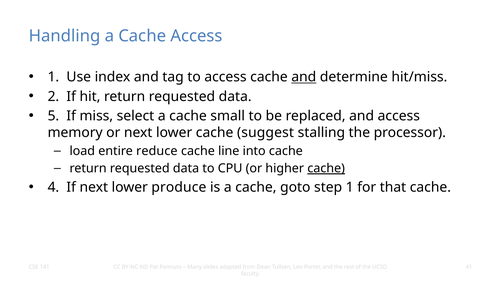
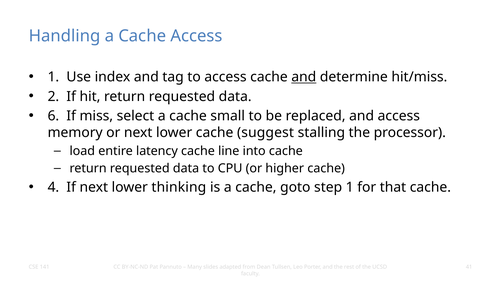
5: 5 -> 6 (53, 116)
reduce: reduce -> latency (157, 151)
cache underline: present -> none (326, 168)
produce: produce -> thinking (179, 187)
